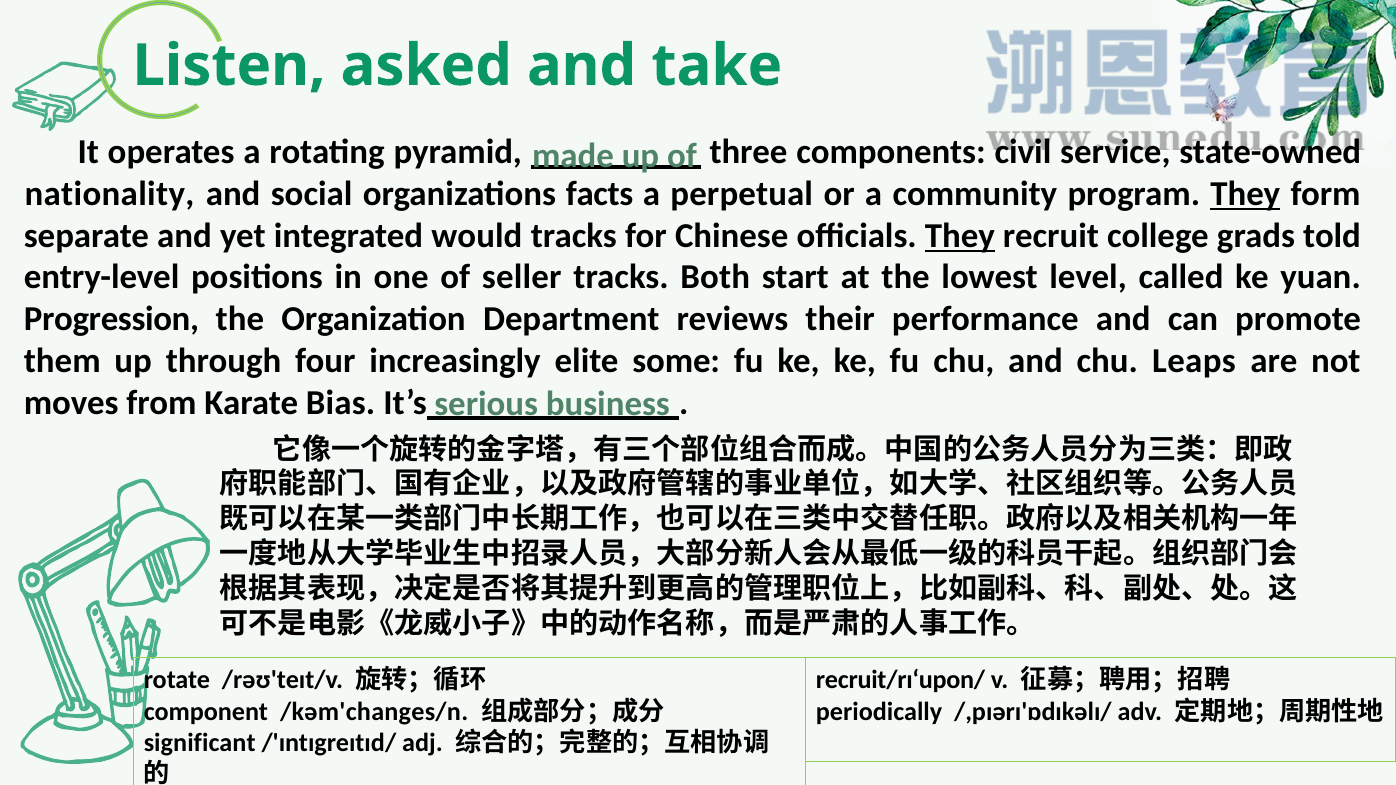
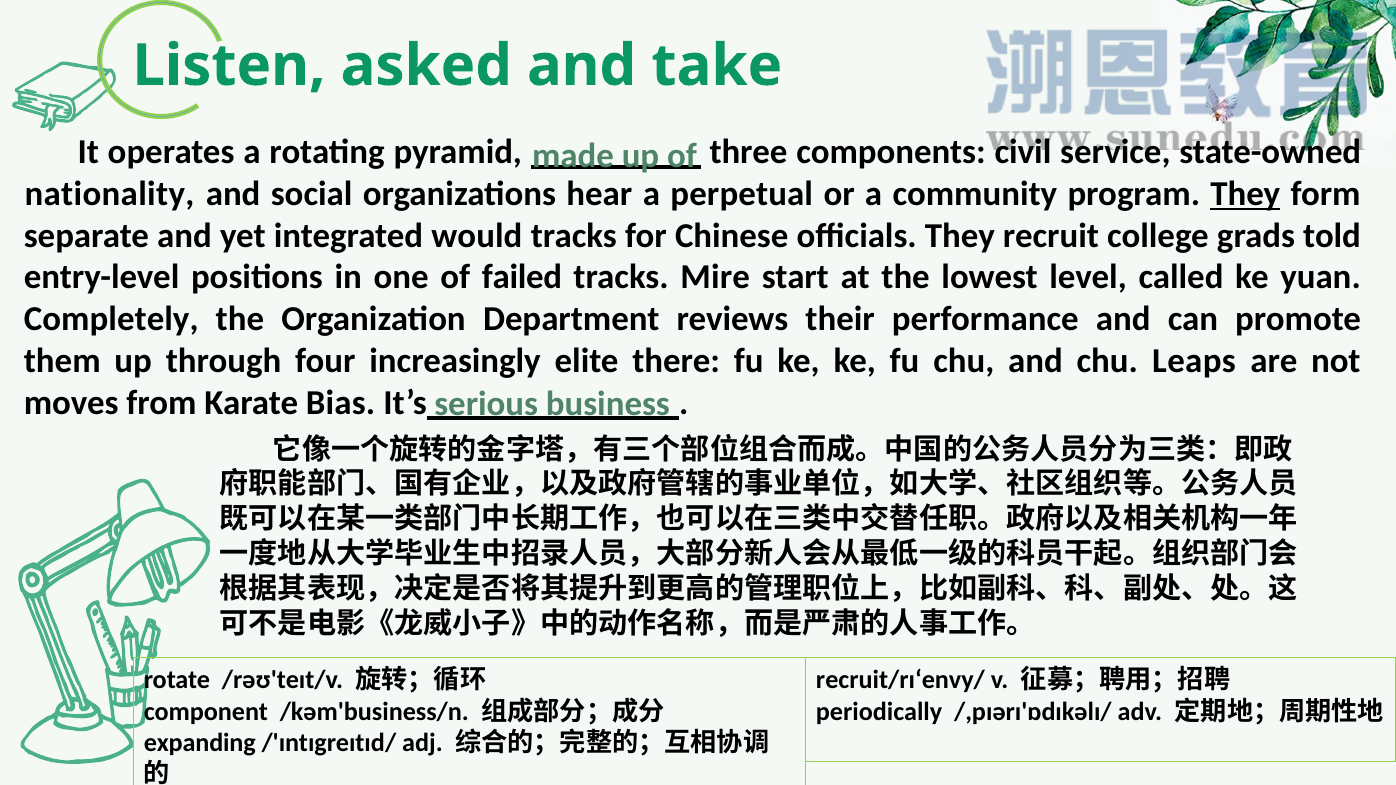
facts: facts -> hear (599, 194)
They underline: present -> none (960, 236)
seller: seller -> failed (522, 278)
Both: Both -> Mire (715, 278)
Progression: Progression -> Completely (111, 319)
some: some -> there (676, 361)
recruit/rɪ‘upon/: recruit/rɪ‘upon/ -> recruit/rɪ‘envy/ (900, 680)
/kəm'changes/n: /kəm'changes/n -> /kəm'business/n (374, 712)
significant: significant -> expanding (200, 743)
